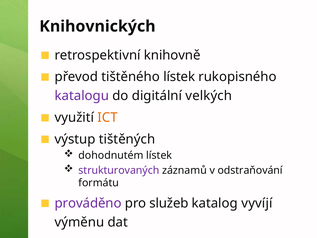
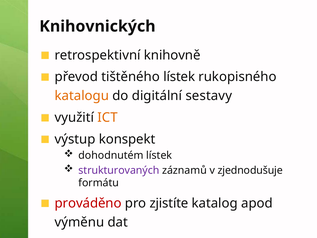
katalogu colour: purple -> orange (82, 96)
velkých: velkých -> sestavy (209, 96)
tištěných: tištěných -> konspekt (127, 139)
odstraňování: odstraňování -> zjednodušuje (250, 170)
prováděno colour: purple -> red (88, 203)
služeb: služeb -> zjistíte (169, 203)
vyvíjí: vyvíjí -> apod (257, 203)
